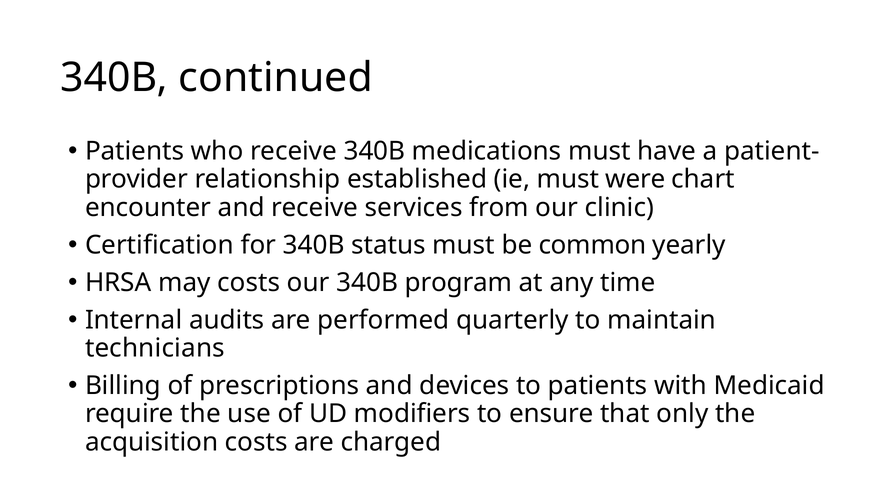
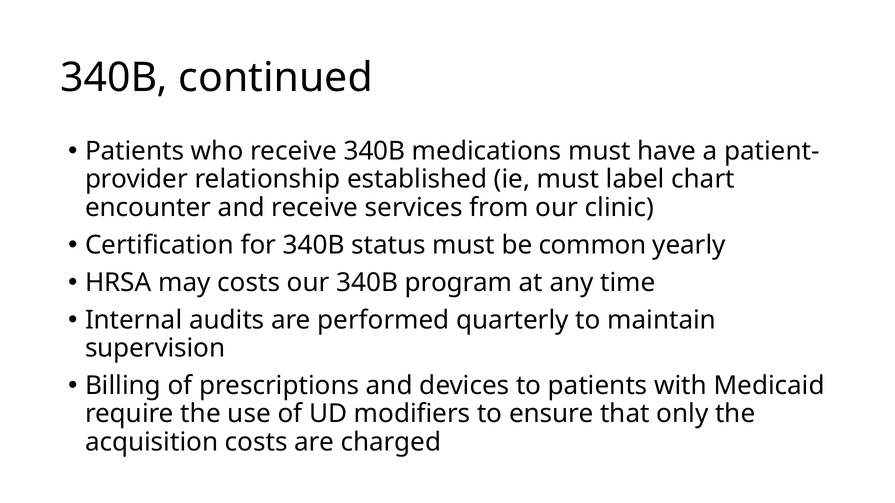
were: were -> label (635, 180)
technicians: technicians -> supervision (155, 348)
